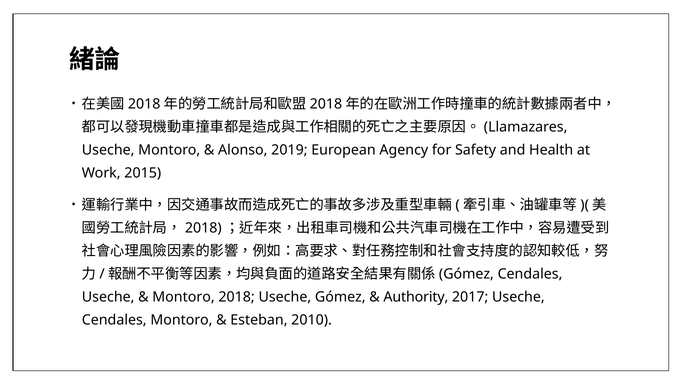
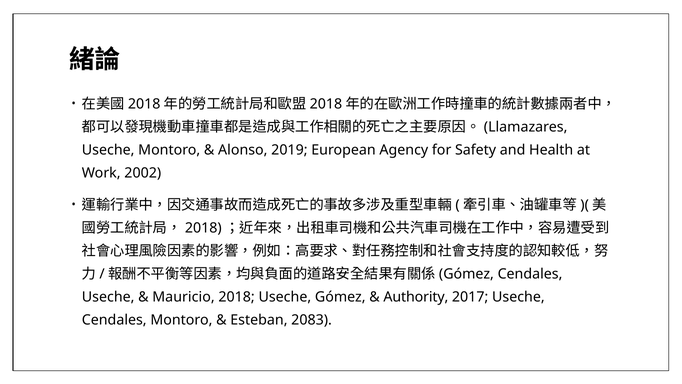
2015: 2015 -> 2002 (143, 173)
Montoro: Montoro -> Mauricio (184, 297)
2010: 2010 -> 2083 (312, 320)
